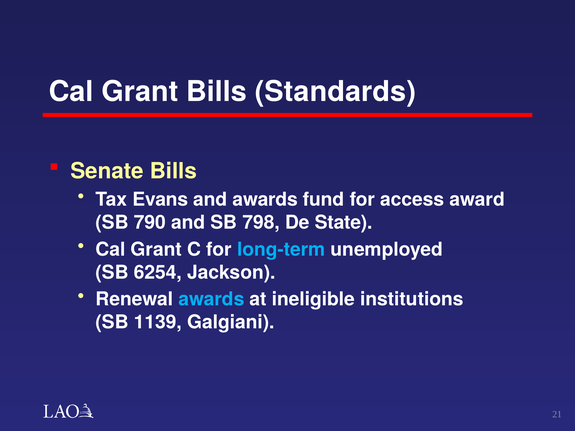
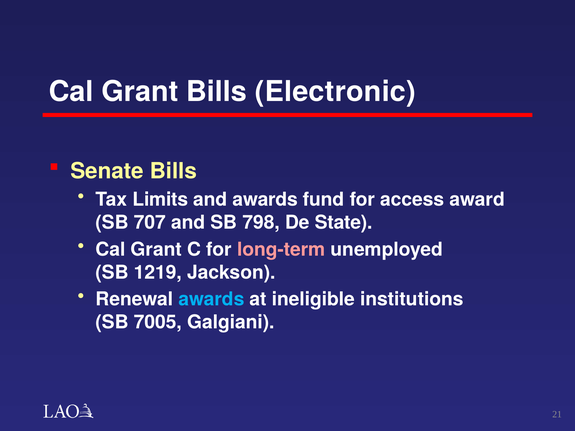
Standards: Standards -> Electronic (335, 92)
Evans: Evans -> Limits (160, 200)
790: 790 -> 707 (150, 223)
long-term colour: light blue -> pink (281, 250)
6254: 6254 -> 1219 (158, 273)
1139: 1139 -> 7005 (158, 322)
